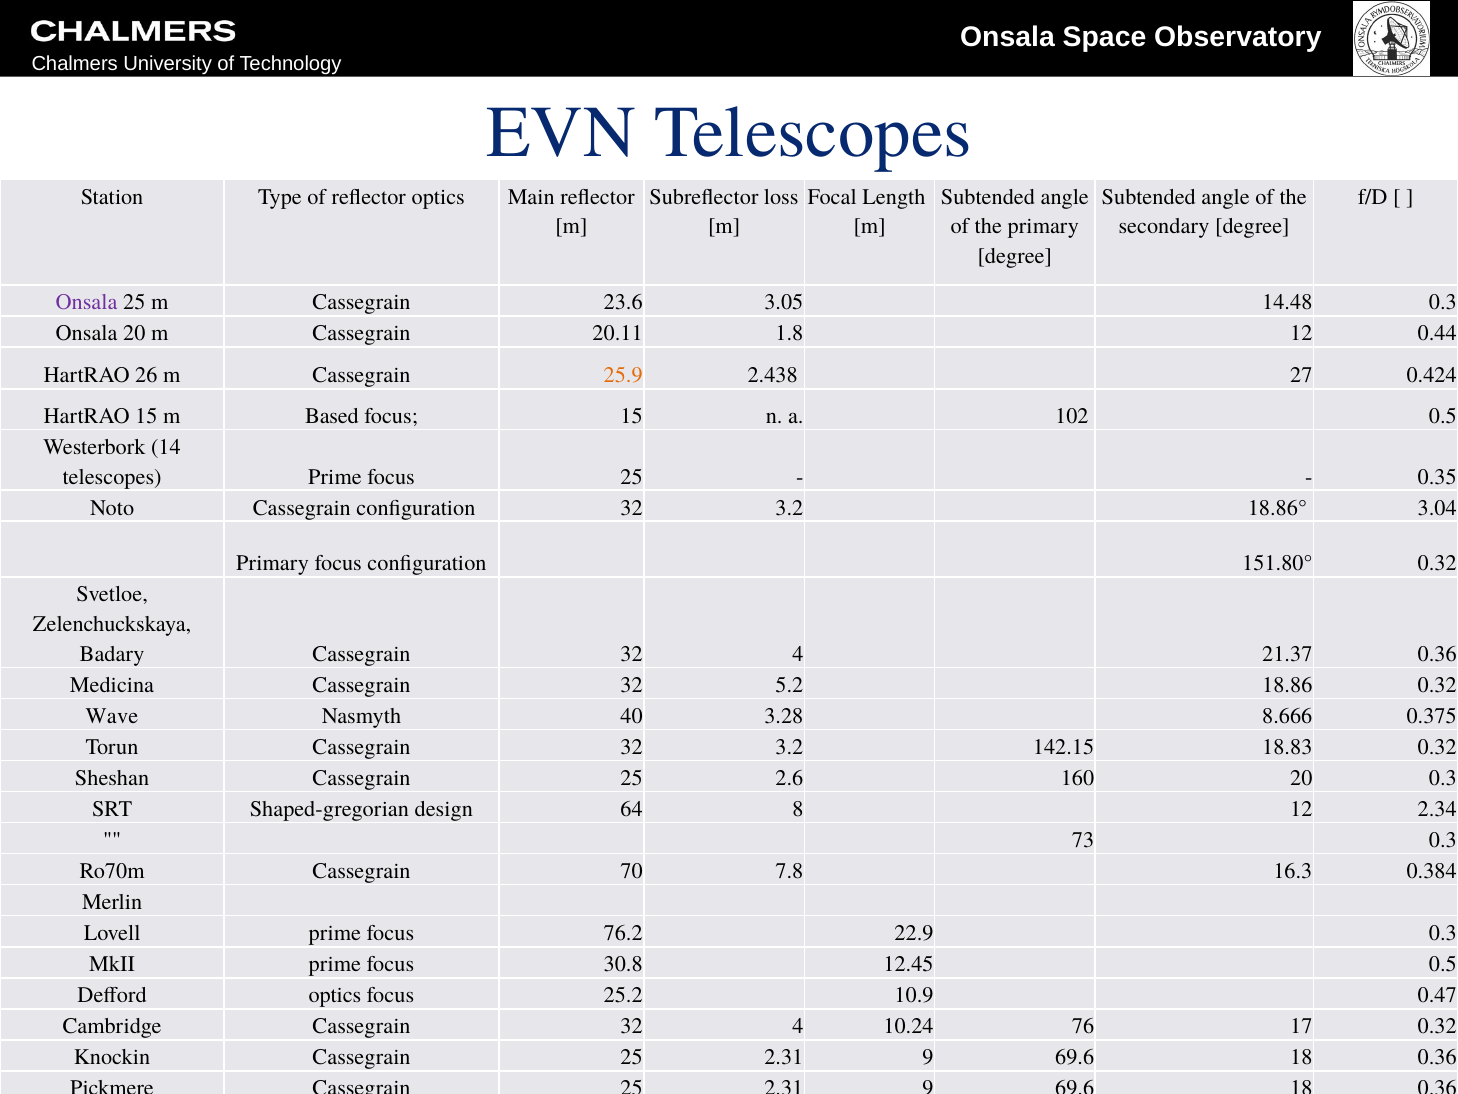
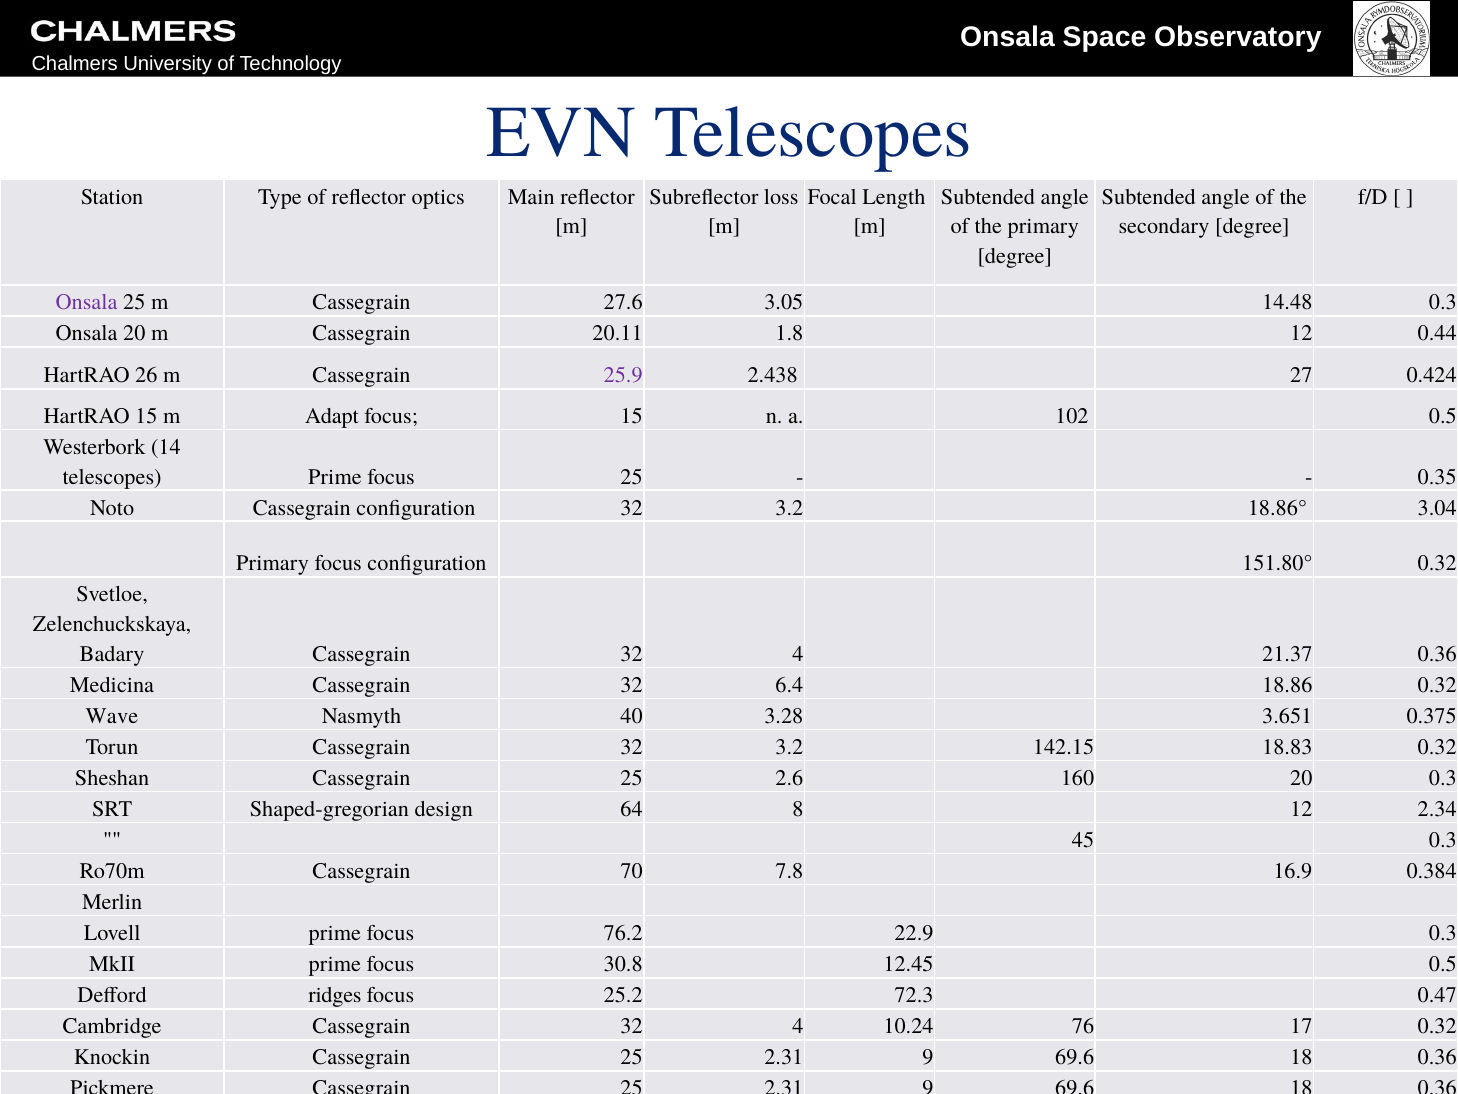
23.6: 23.6 -> 27.6 (623, 302)
25.9 colour: orange -> purple (623, 375)
Based: Based -> Adapt (332, 416)
5.2: 5.2 -> 6.4 (789, 685)
8.666: 8.666 -> 3.651 (1287, 716)
73: 73 -> 45 (1083, 840)
16.3: 16.3 -> 16.9 (1293, 871)
Defford optics: optics -> ridges (335, 995)
10.9: 10.9 -> 72.3 (914, 995)
